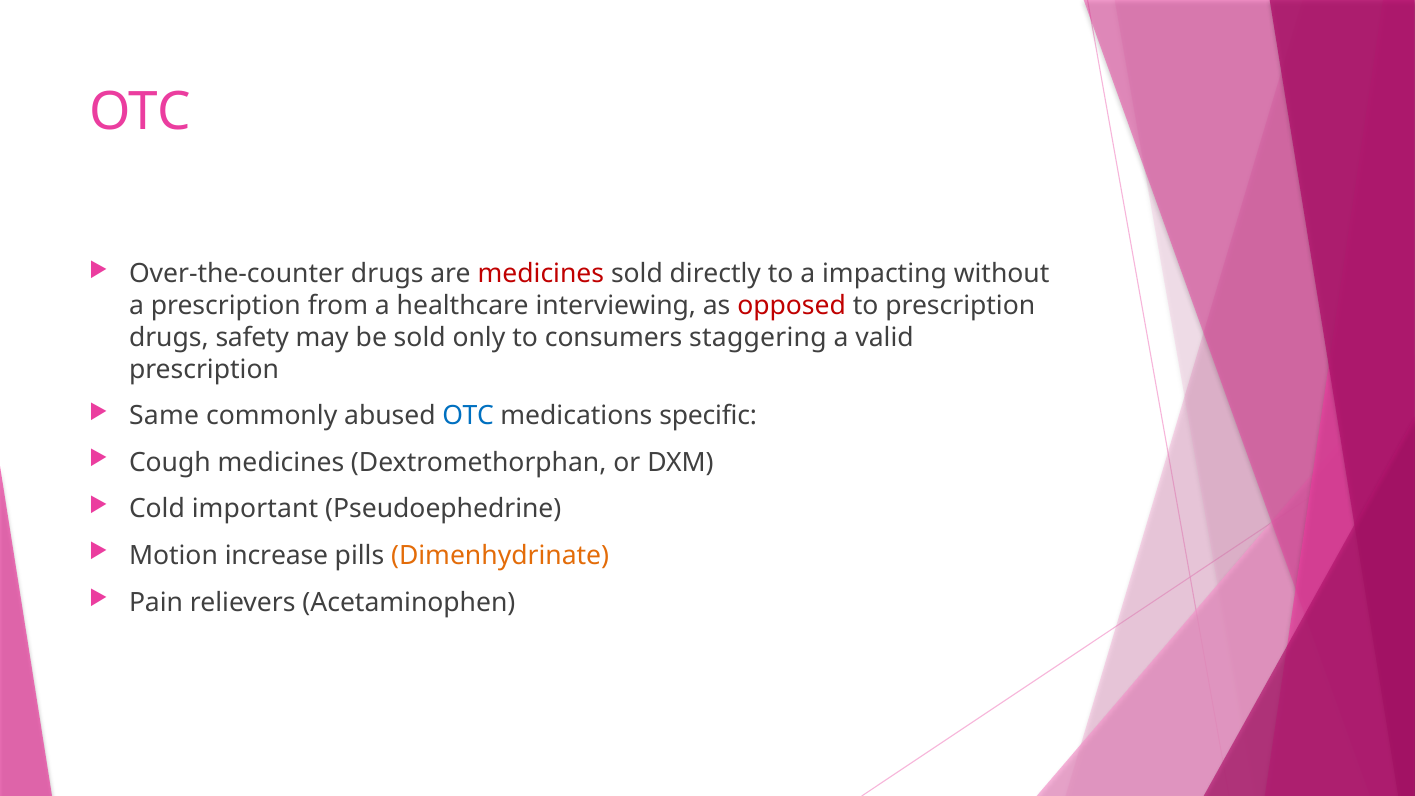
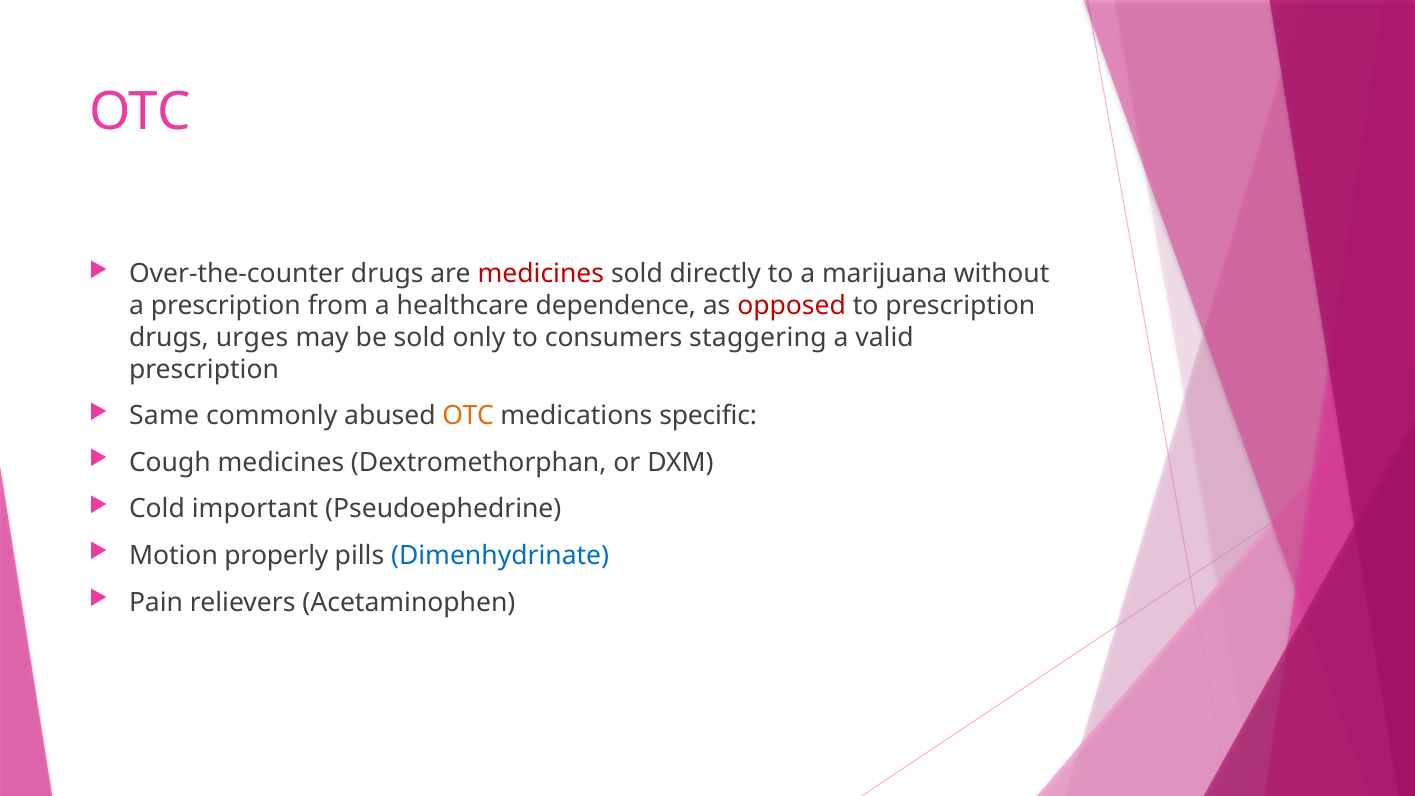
impacting: impacting -> marijuana (885, 274)
interviewing: interviewing -> dependence (616, 306)
safety: safety -> urges (252, 338)
OTC colour: blue -> orange (468, 416)
increase: increase -> properly (276, 556)
Dimenhydrinate colour: orange -> blue (500, 556)
